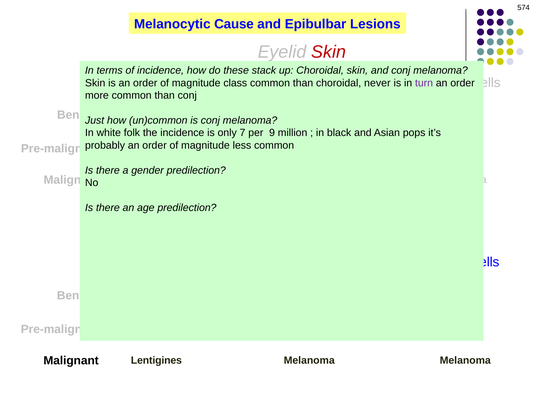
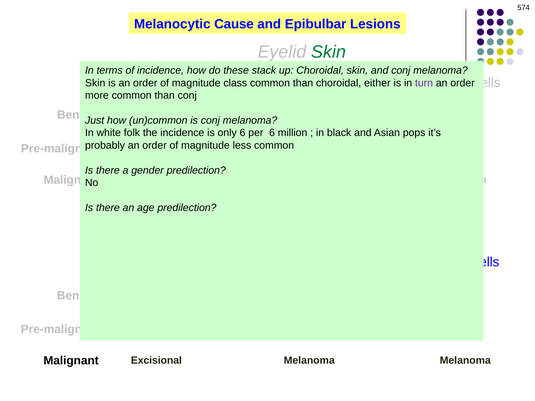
Skin colour: red -> green (329, 52)
never: never -> either (377, 83)
only 7: 7 -> 6 (242, 133)
per 9: 9 -> 6 (272, 133)
Lentigines: Lentigines -> Excisional (156, 360)
